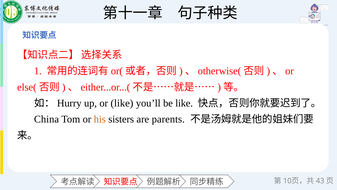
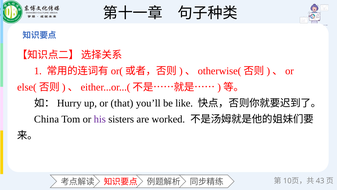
or like: like -> that (122, 103)
his colour: orange -> purple (100, 119)
parents: parents -> worked (168, 119)
